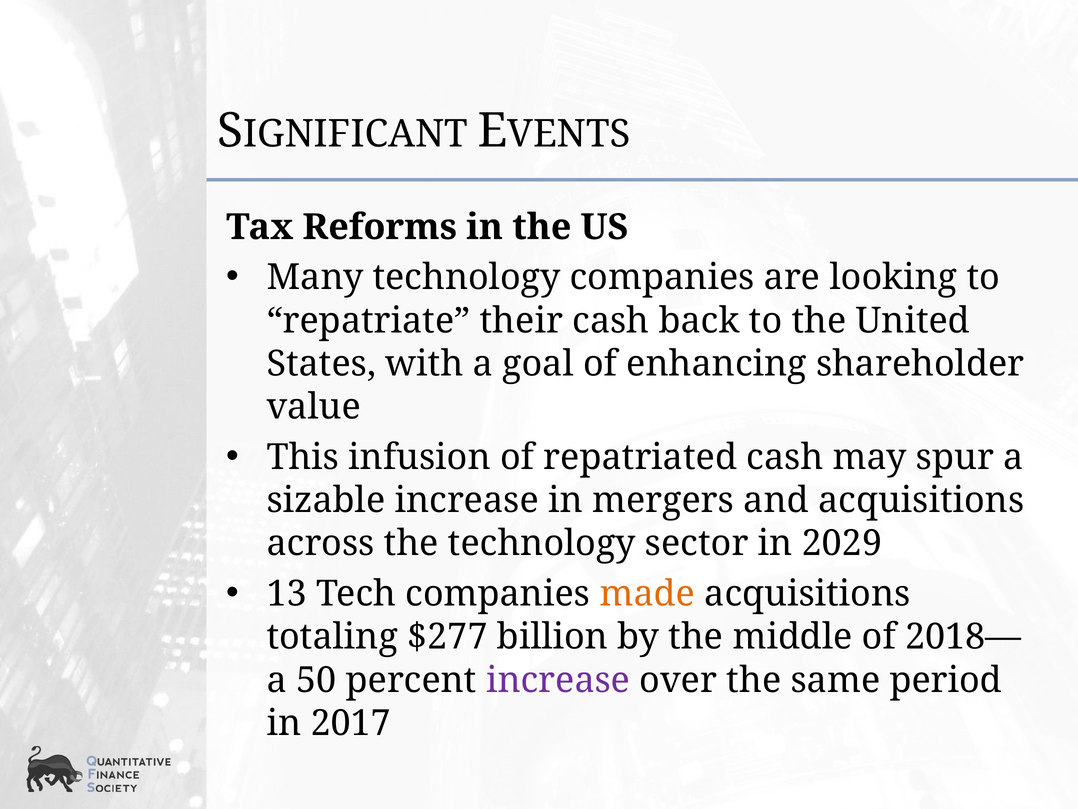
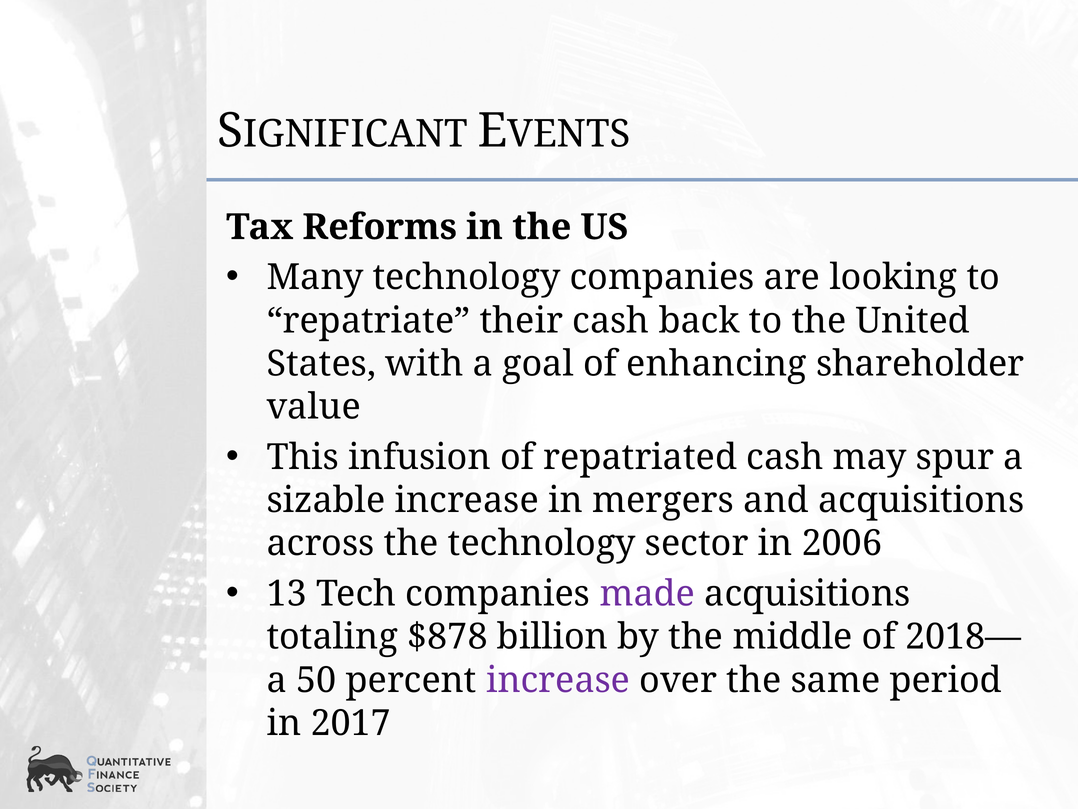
2029: 2029 -> 2006 (842, 543)
made colour: orange -> purple (647, 594)
$277: $277 -> $878 (447, 637)
